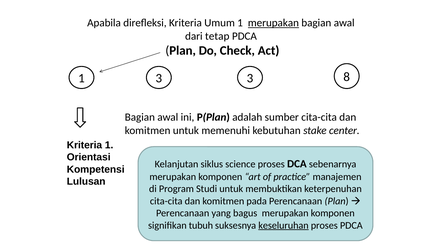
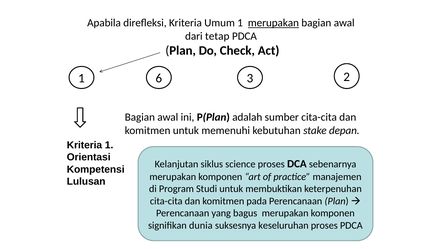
1 3: 3 -> 6 (159, 78)
8: 8 -> 2 (347, 77)
center: center -> depan (344, 130)
tubuh: tubuh -> dunia (201, 225)
keseluruhan underline: present -> none (283, 225)
